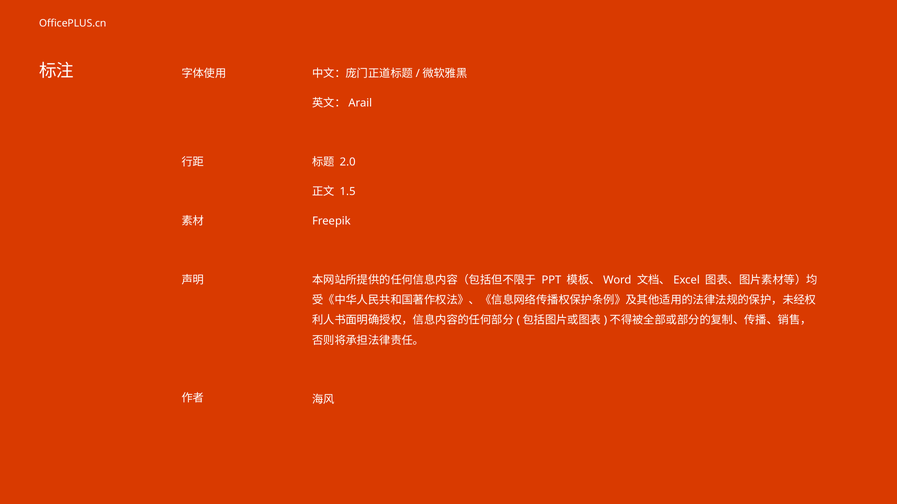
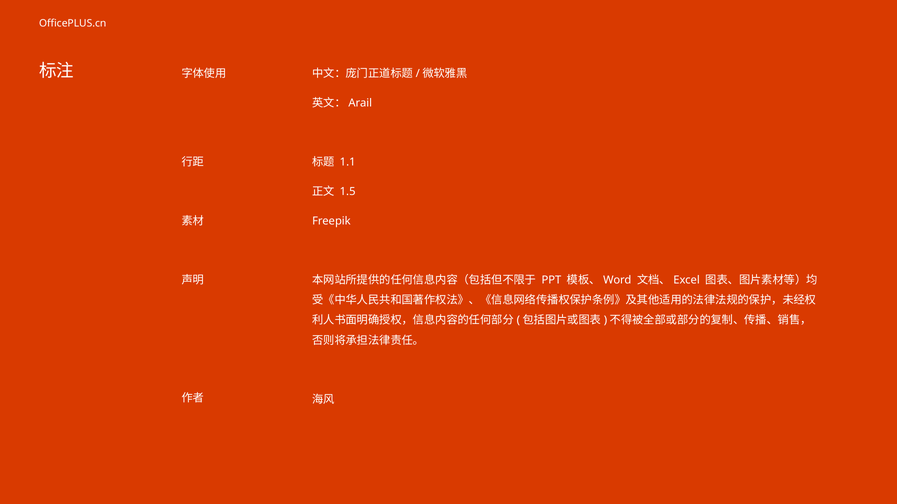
2.0: 2.0 -> 1.1 (348, 162)
